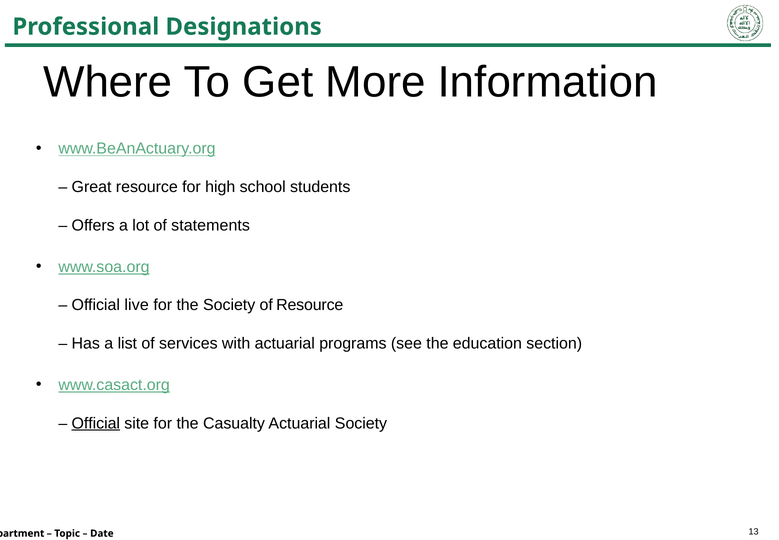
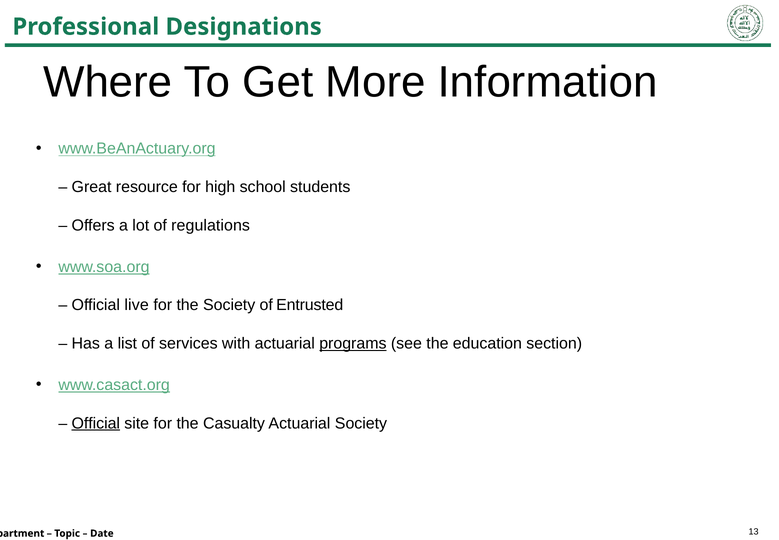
statements: statements -> regulations (211, 225)
of Resource: Resource -> Entrusted (310, 305)
programs underline: none -> present (353, 343)
